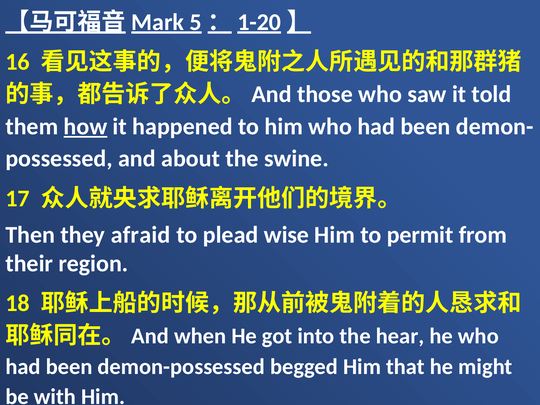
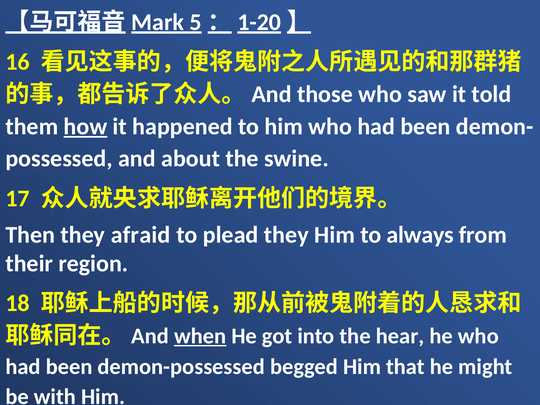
plead wise: wise -> they (286, 235)
permit: permit -> always (420, 235)
when underline: none -> present (200, 336)
